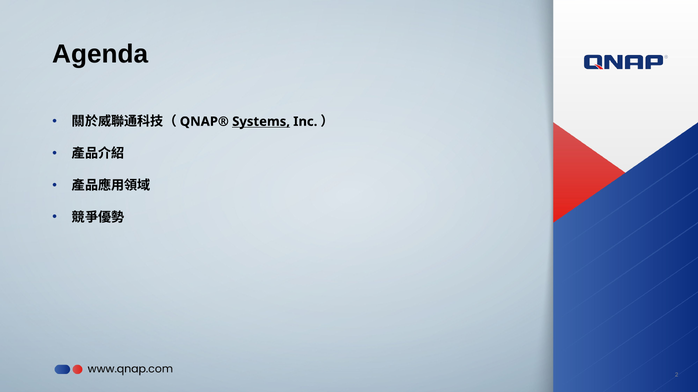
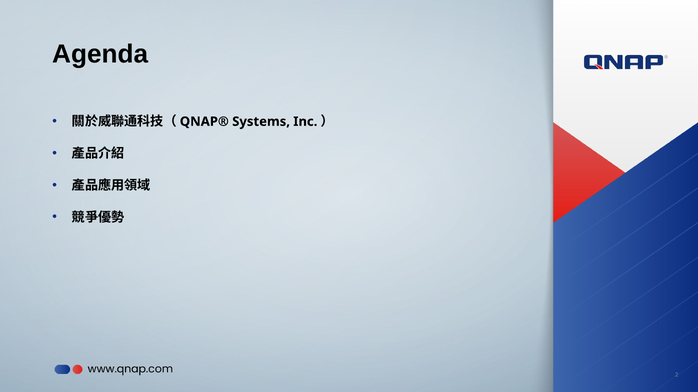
Systems underline: present -> none (261, 122)
